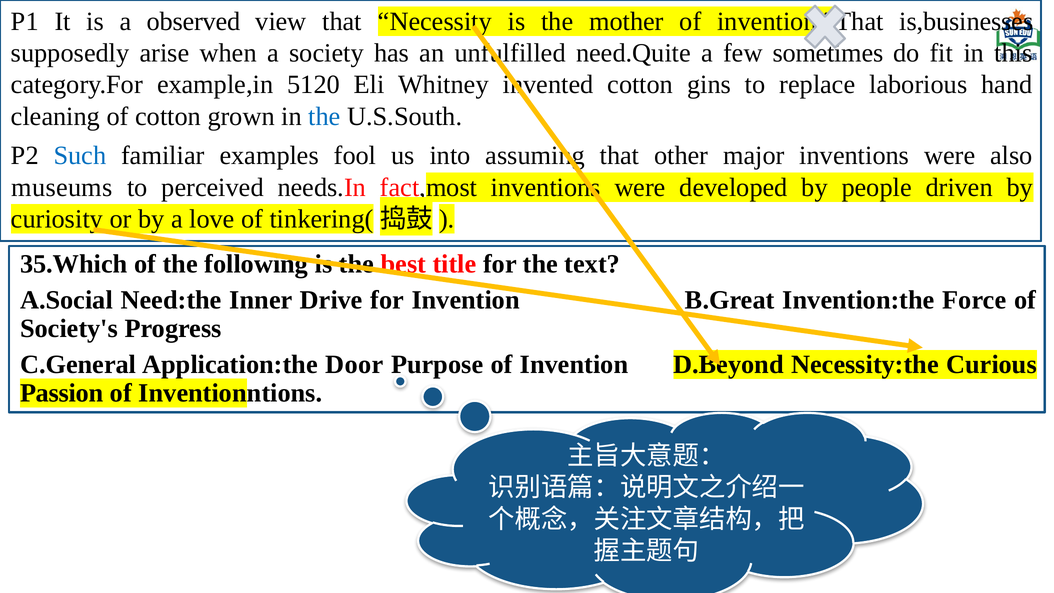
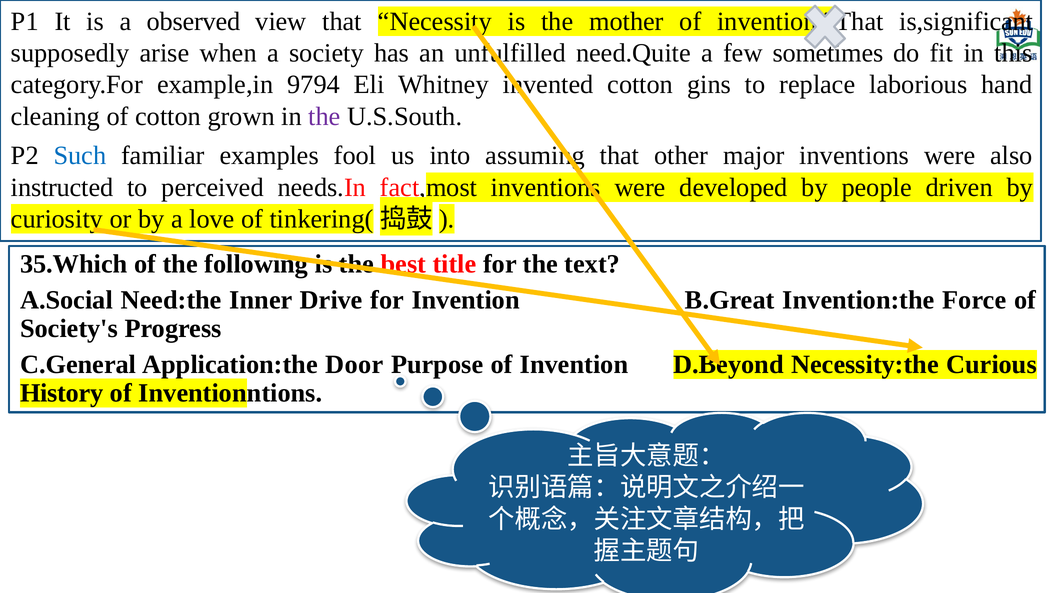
is,businesses: is,businesses -> is,significant (966, 22)
5120: 5120 -> 9794 (314, 85)
the colour: blue -> purple (325, 116)
museums: museums -> instructed (62, 187)
Passion: Passion -> History (62, 393)
